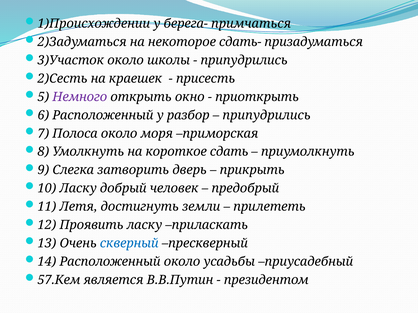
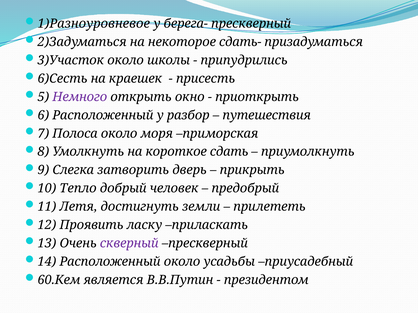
1)Происхождении: 1)Происхождении -> 1)Разноуровневое (94, 24)
берега- примчаться: примчаться -> прескверный (251, 24)
2)Сесть: 2)Сесть -> 6)Сесть (63, 79)
припудрились: припудрились -> путешествия (267, 115)
10 Ласку: Ласку -> Тепло (78, 189)
скверный colour: blue -> purple (129, 244)
57.Кем: 57.Кем -> 60.Кем (59, 280)
